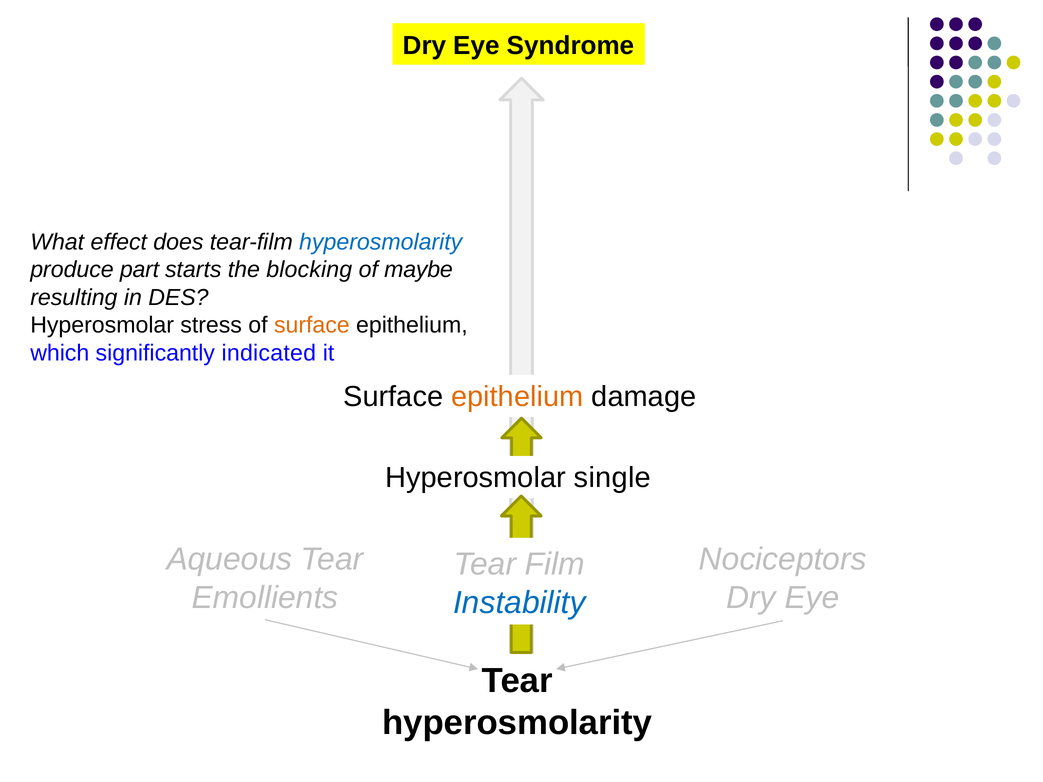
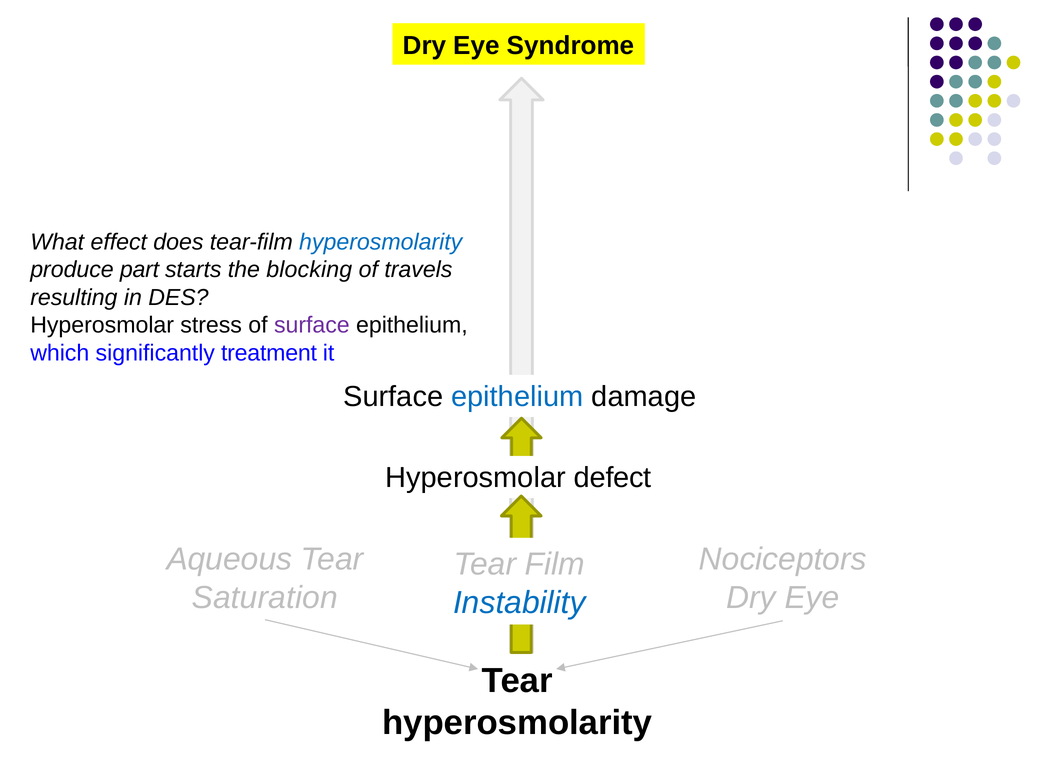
maybe: maybe -> travels (418, 270)
surface colour: orange -> purple (312, 325)
indicated: indicated -> treatment (269, 353)
epithelium colour: orange -> blue (517, 397)
single: single -> defect (613, 478)
Emollients: Emollients -> Saturation (265, 598)
